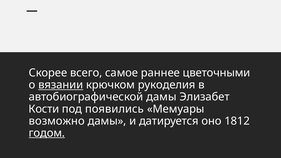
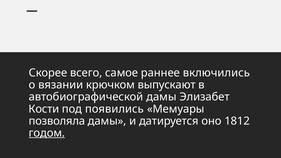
цветочными: цветочными -> включились (216, 73)
вязании underline: present -> none (61, 85)
рукоделия: рукоделия -> выпускают (167, 85)
возможно: возможно -> позволяла (57, 121)
